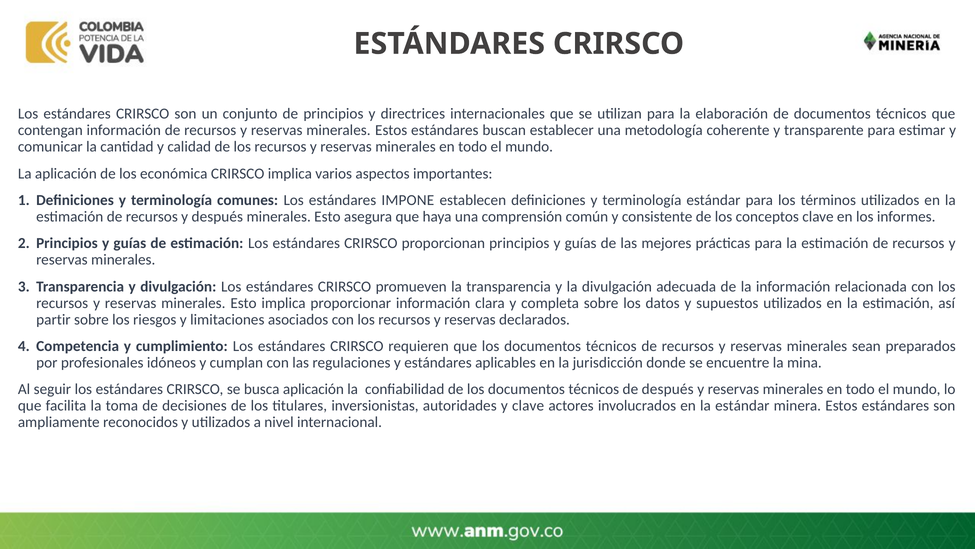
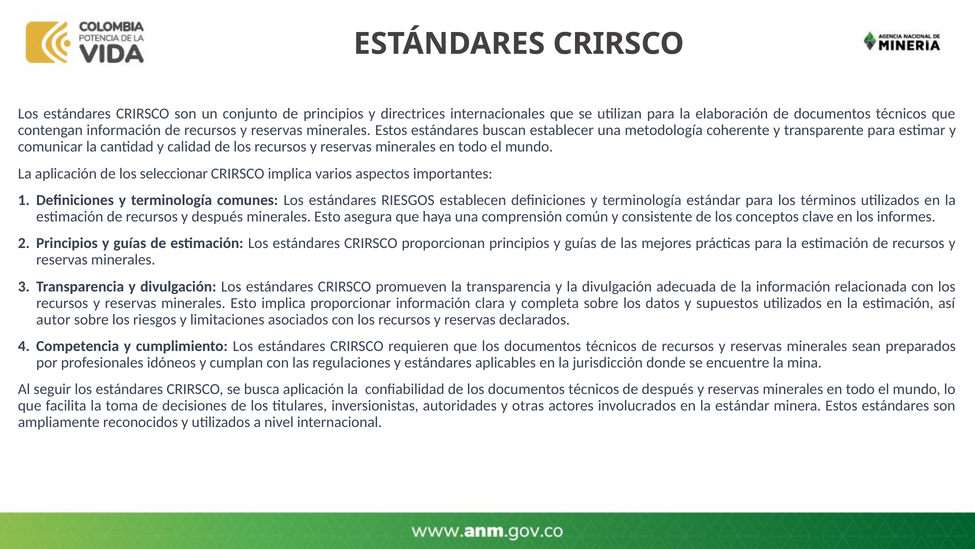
económica: económica -> seleccionar (174, 173)
estándares IMPONE: IMPONE -> RIESGOS (408, 200)
partir: partir -> autor (53, 319)
y clave: clave -> otras (528, 405)
